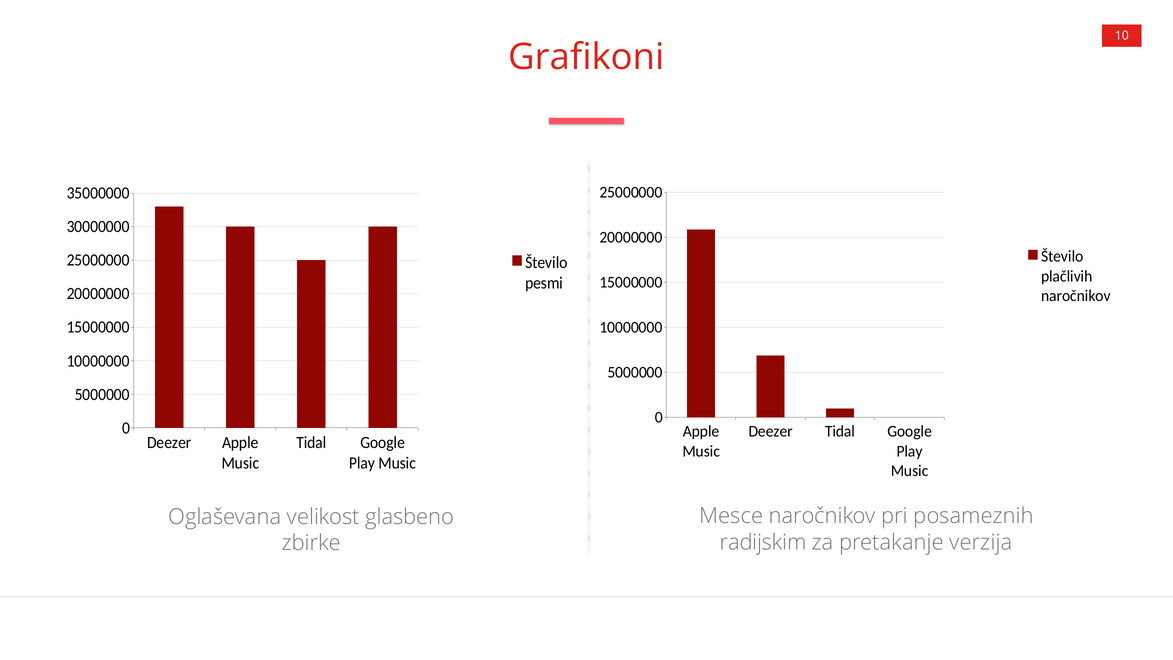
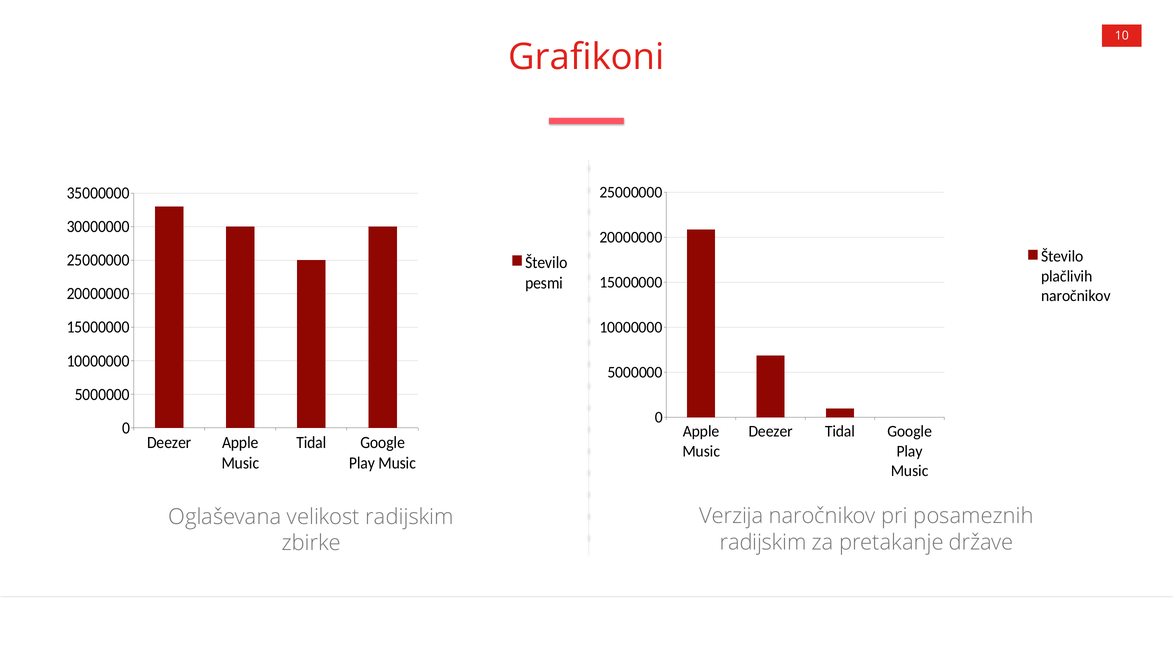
Mesce: Mesce -> Verzija (731, 516)
velikost glasbeno: glasbeno -> radijskim (410, 517)
verzija: verzija -> države (981, 542)
